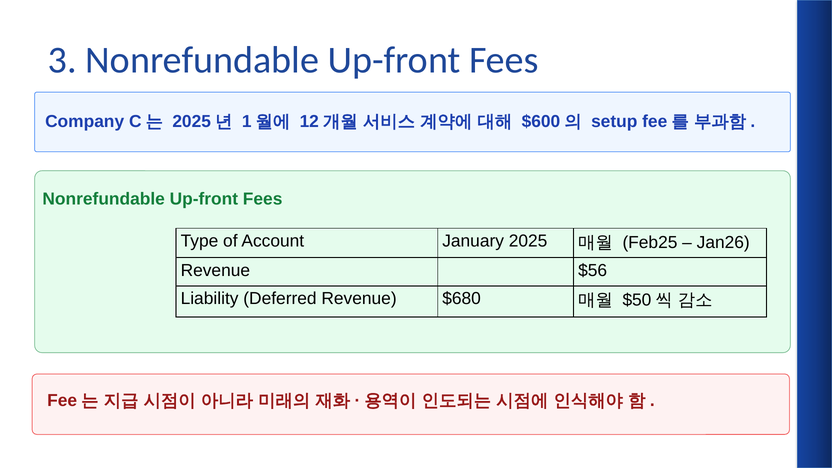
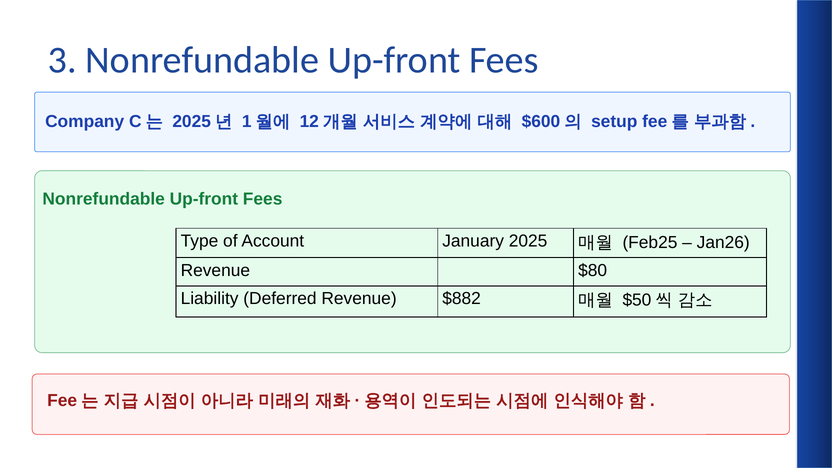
$56: $56 -> $80 (593, 270)
$680: $680 -> $882 (462, 299)
